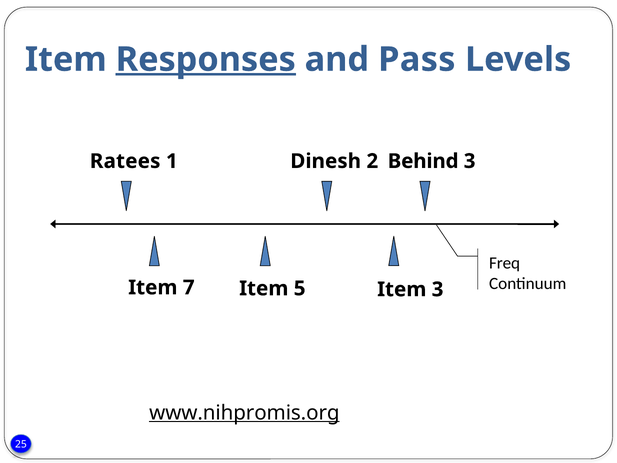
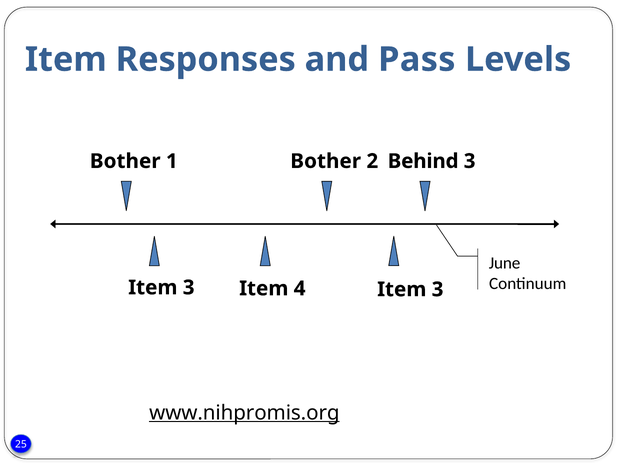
Responses underline: present -> none (206, 59)
Ratees: Ratees -> Bother (125, 161)
1 Dinesh: Dinesh -> Bother (326, 161)
Freq: Freq -> June (505, 263)
7: 7 -> 3 (189, 287)
5: 5 -> 4 (300, 288)
